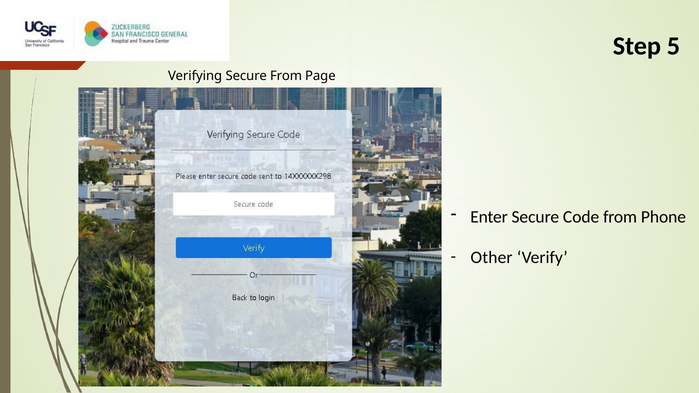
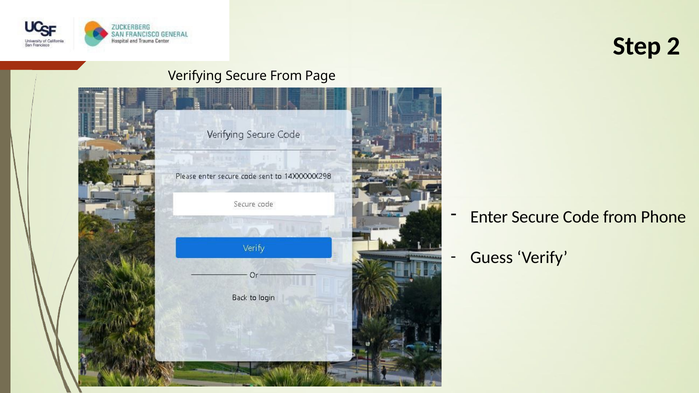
5: 5 -> 2 (673, 46)
Other: Other -> Guess (492, 258)
